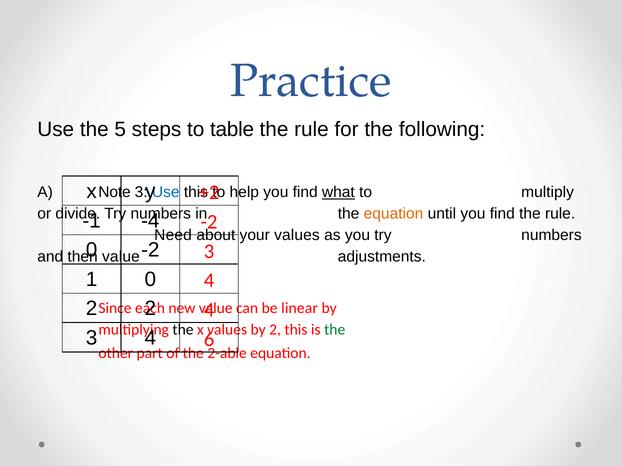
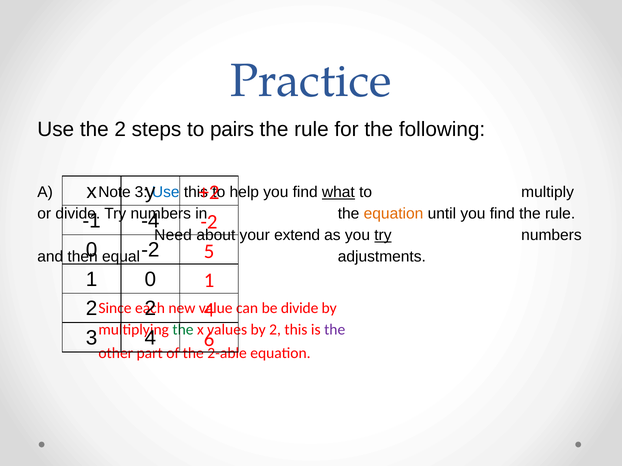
the 5: 5 -> 2 (120, 130)
table: table -> pairs (232, 130)
your values: values -> extend (297, 235)
try underline: none -> present (383, 235)
-2 3: 3 -> 5 (209, 252)
value: value -> equal (121, 257)
0 4: 4 -> 1 (209, 281)
be linear: linear -> divide (300, 308)
the colour: black -> green (183, 330)
the colour: green -> purple (335, 330)
